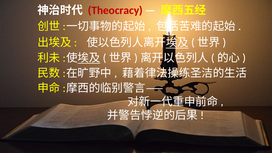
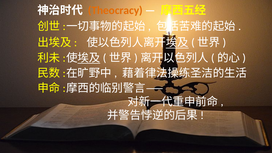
Theocracy colour: red -> orange (115, 10)
